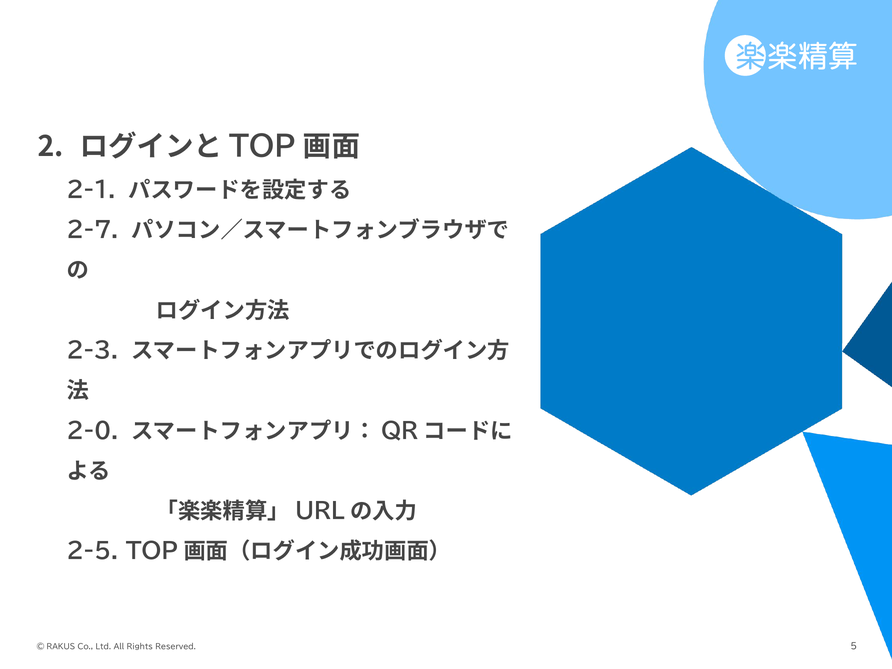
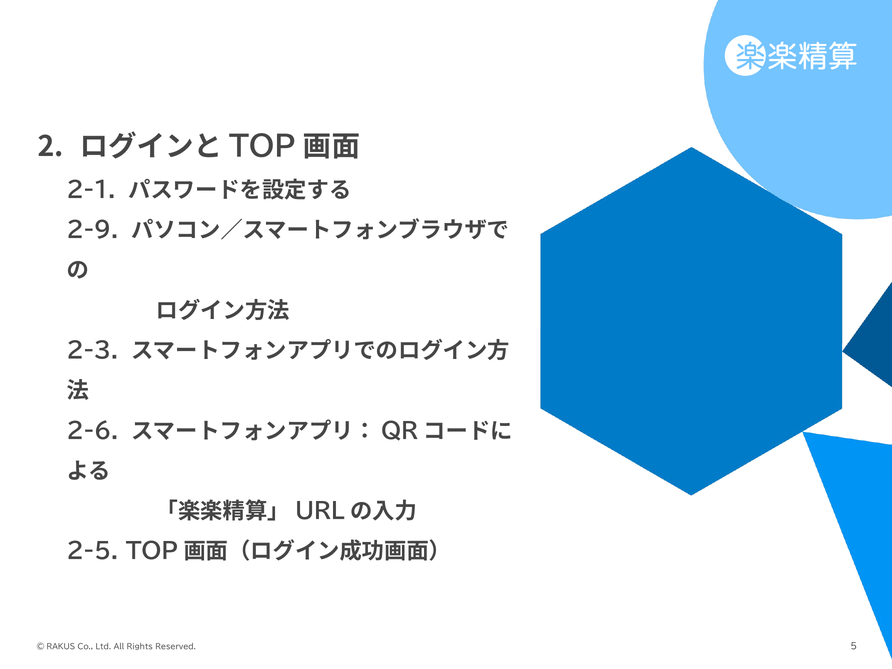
2-7: 2-7 -> 2-9 (93, 230)
2-0: 2-0 -> 2-6 (93, 431)
